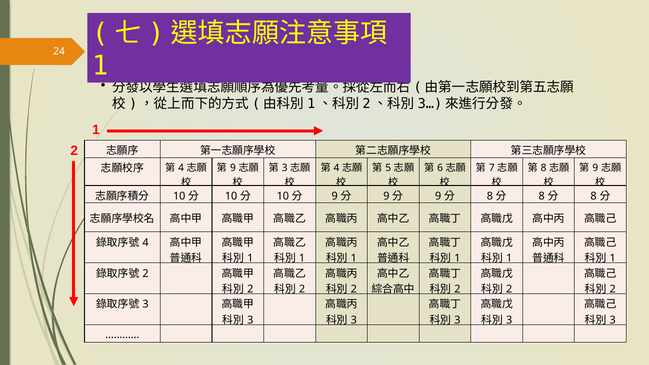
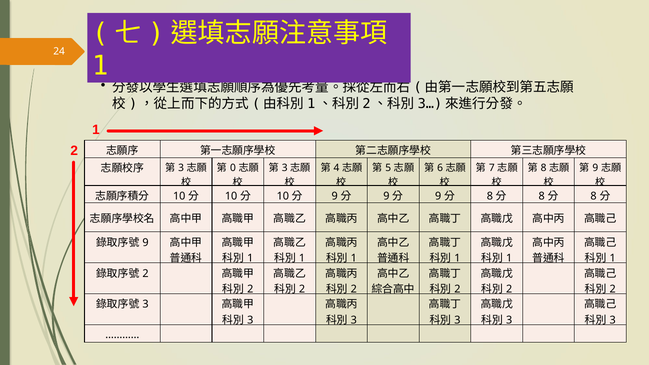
9: 9 -> 0 (233, 168)
4: 4 -> 3 (181, 168)
4: 4 -> 9 (145, 243)
